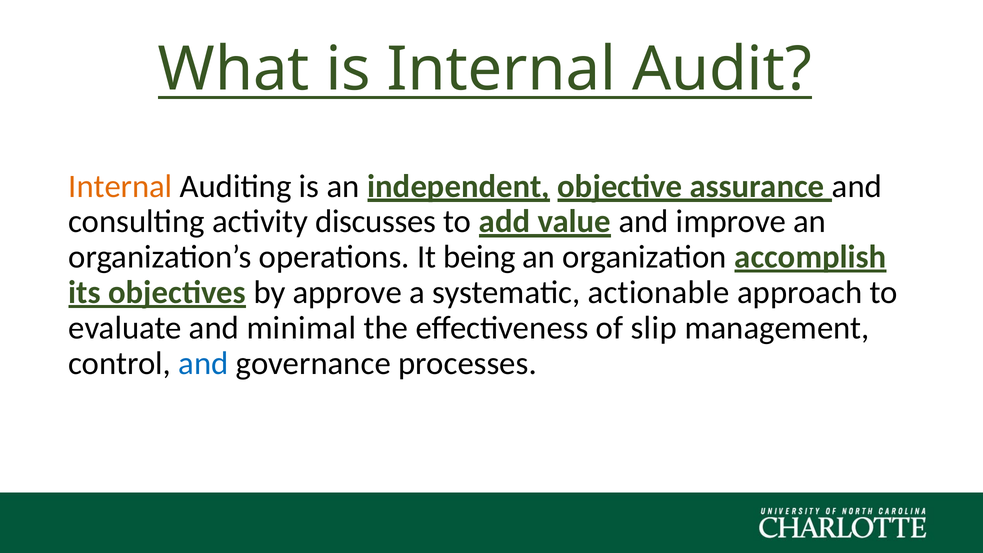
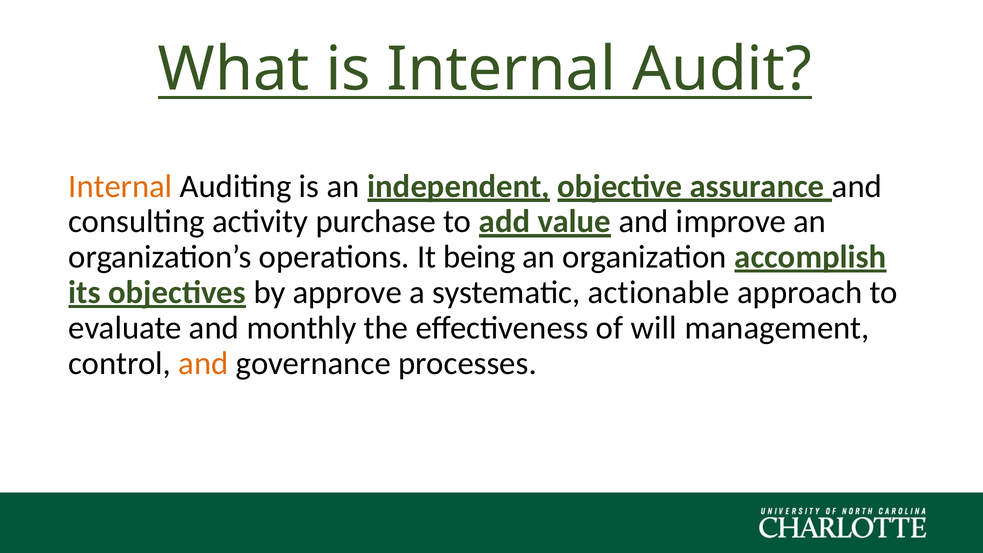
discusses: discusses -> purchase (376, 222)
minimal: minimal -> monthly (302, 328)
slip: slip -> will (654, 328)
and colour: blue -> orange (203, 363)
